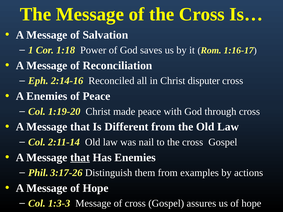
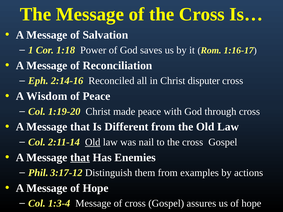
A Enemies: Enemies -> Wisdom (47, 96)
Old underline: none -> present (93, 142)
3:17-26: 3:17-26 -> 3:17-12 (66, 173)
1:3-3: 1:3-3 -> 1:3-4 (59, 204)
